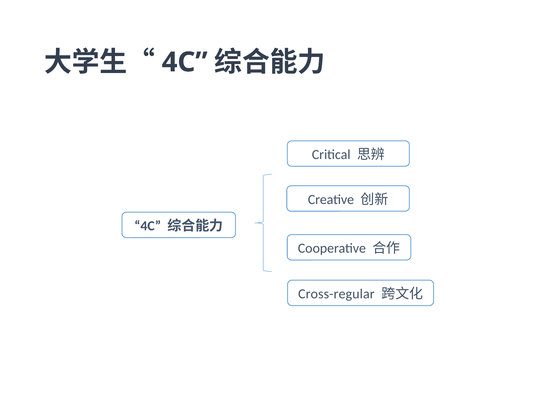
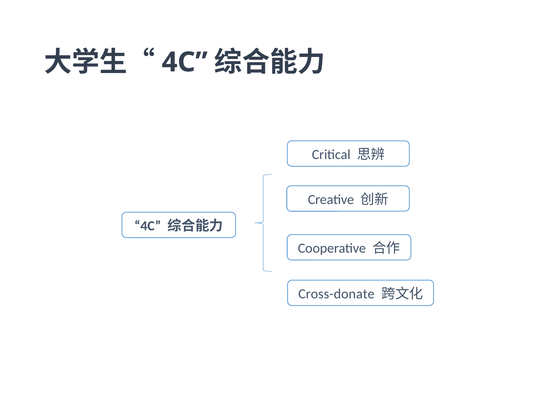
Cross-regular: Cross-regular -> Cross-donate (336, 294)
